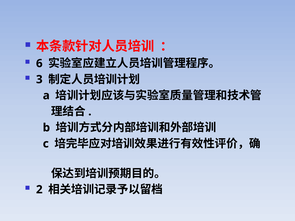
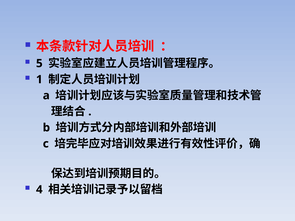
6: 6 -> 5 (39, 63)
3: 3 -> 1 (39, 80)
2: 2 -> 4 (39, 190)
